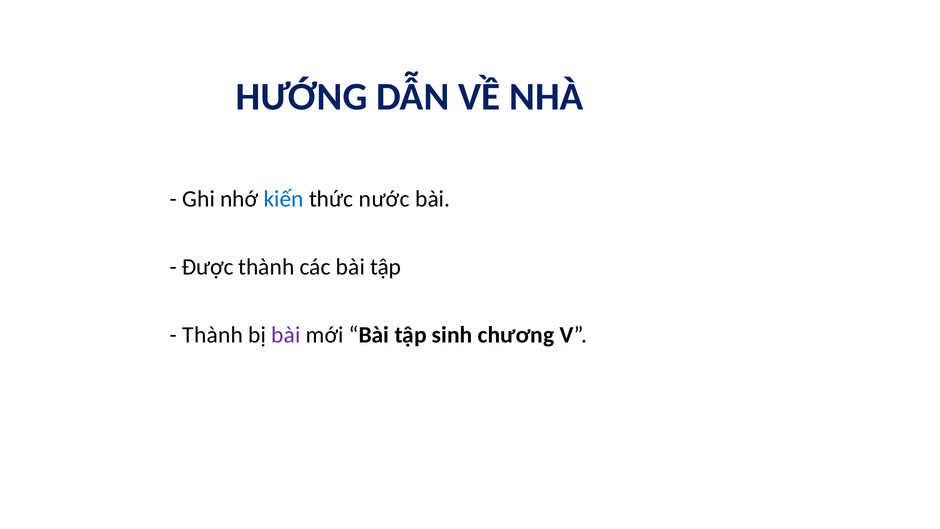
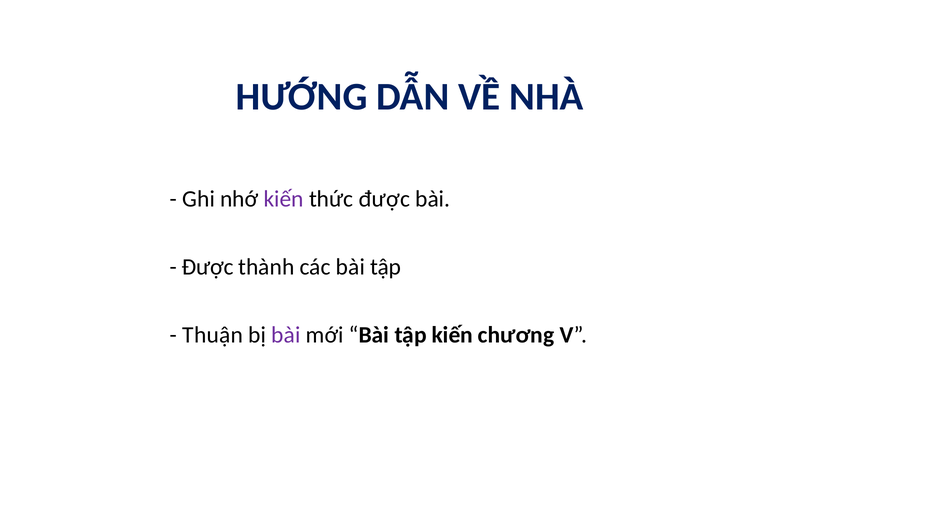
kiến colour: blue -> purple (284, 199)
thức nước: nước -> được (384, 199)
Thành: Thành -> Thuận (213, 335)
tập sinh: sinh -> kiến (452, 335)
